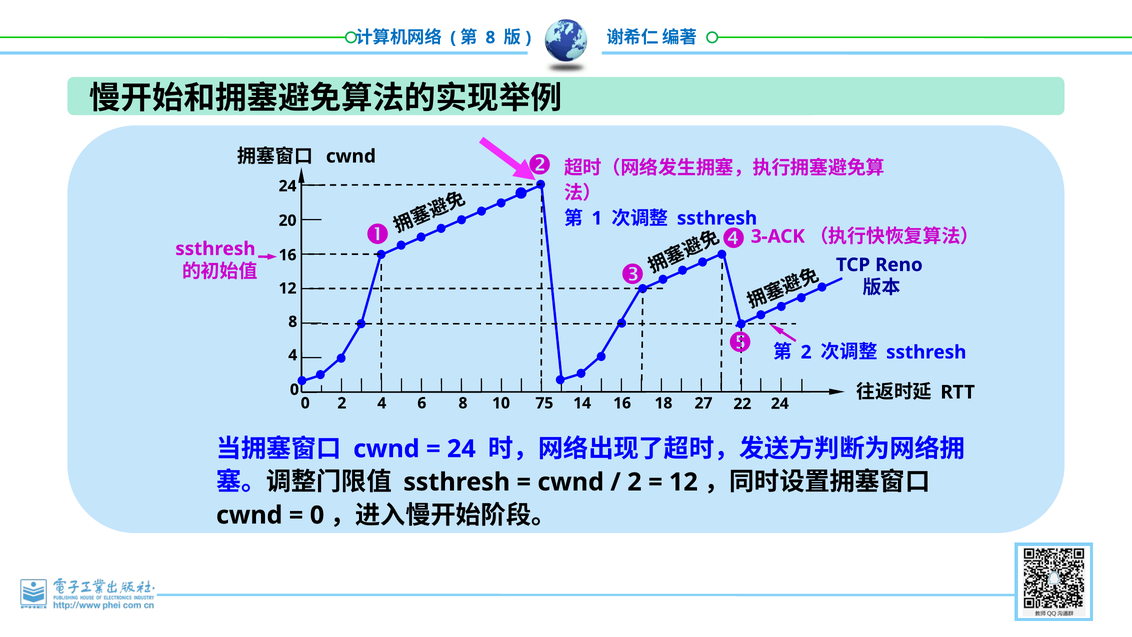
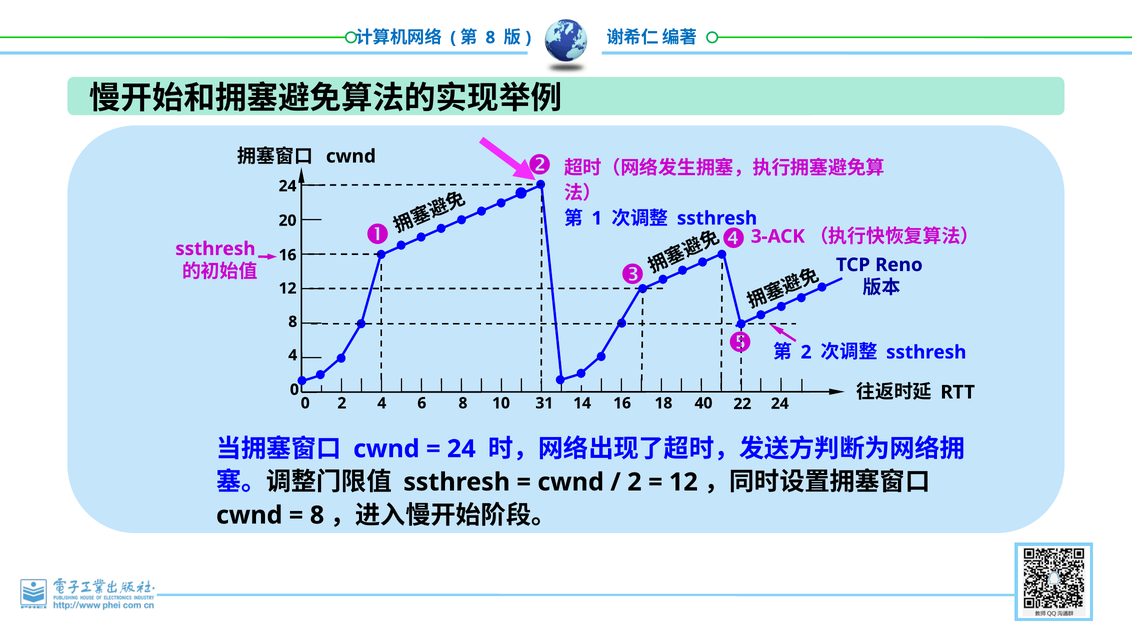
75: 75 -> 31 (544, 403)
27: 27 -> 40 (703, 403)
0: 0 -> 8 (317, 515)
